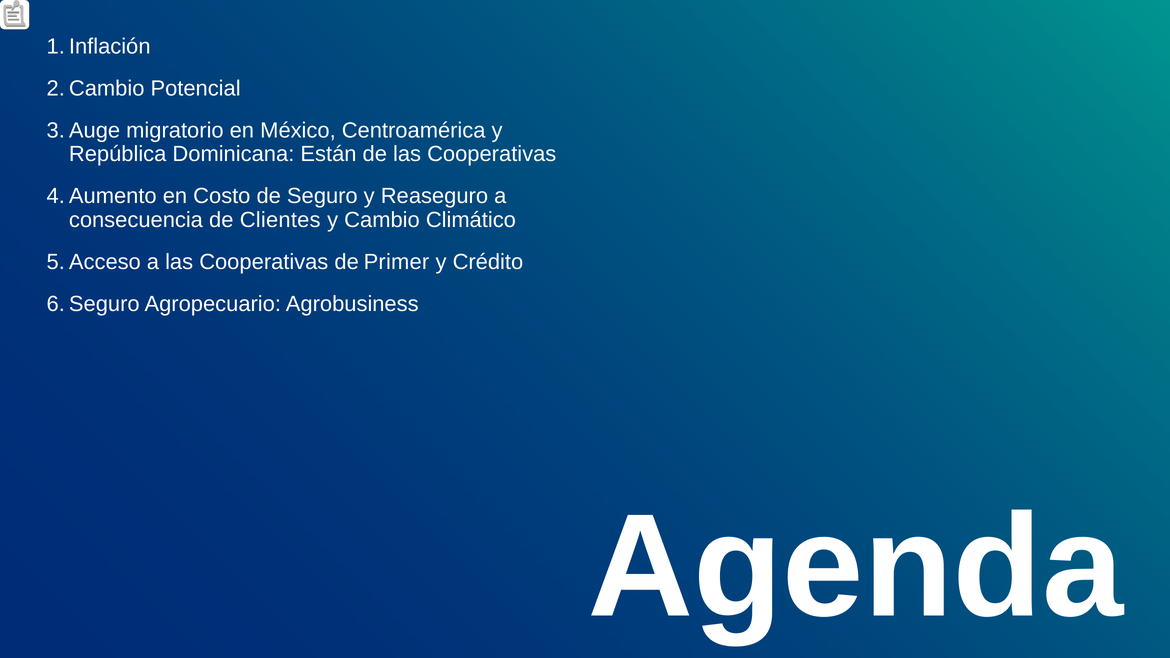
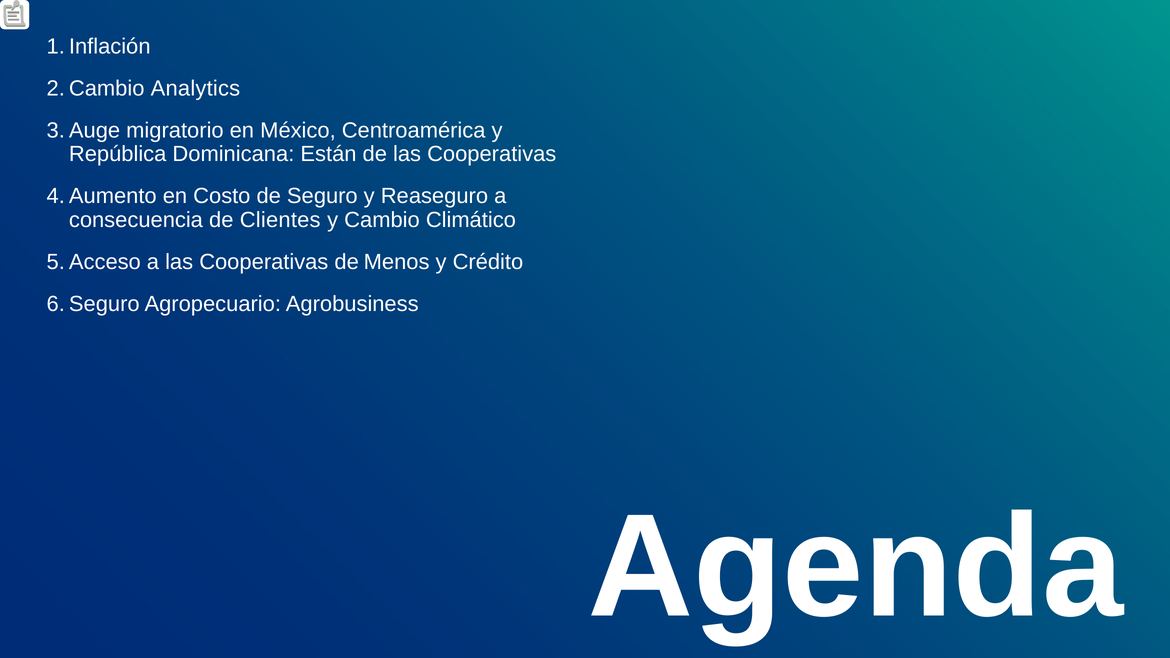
Potencial: Potencial -> Analytics (195, 89)
Primer: Primer -> Menos (397, 262)
